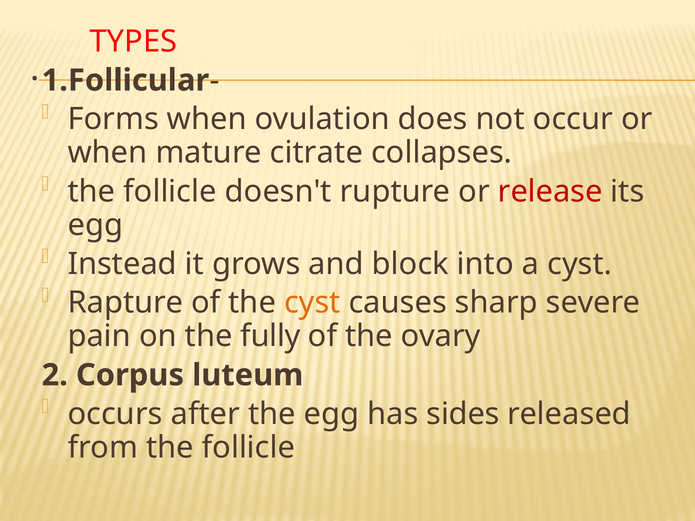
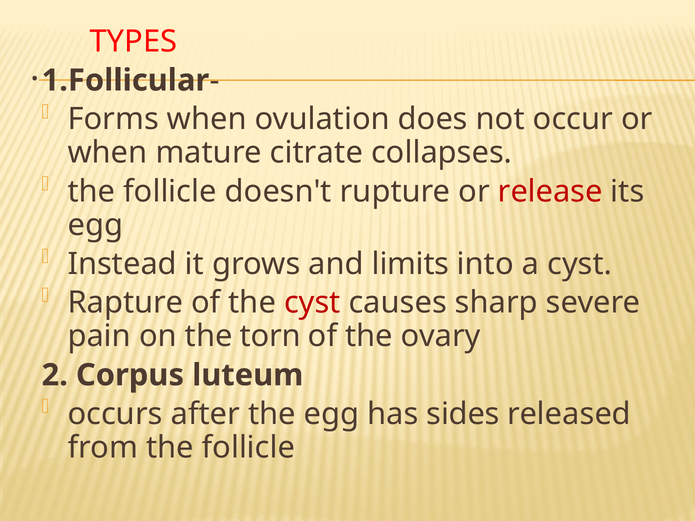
block: block -> limits (411, 264)
cyst colour: orange -> red (312, 303)
fully: fully -> torn (270, 336)
